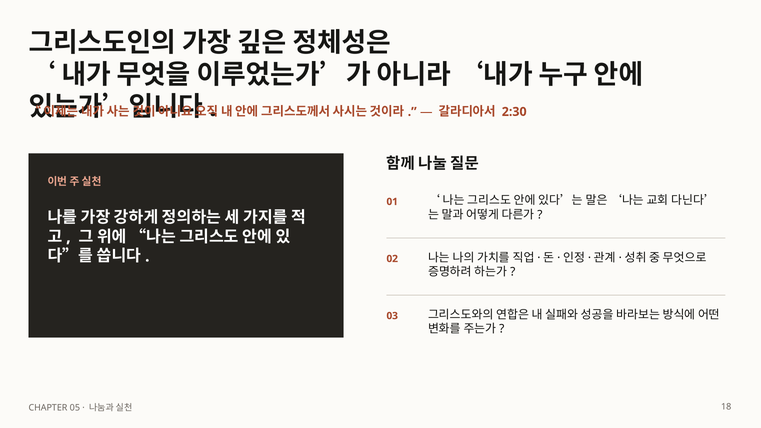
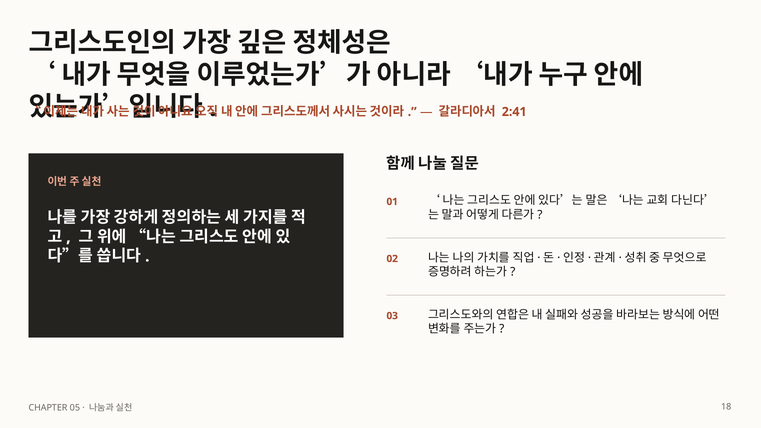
2:30: 2:30 -> 2:41 (514, 112)
